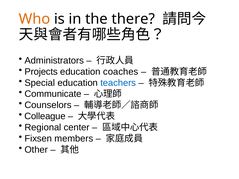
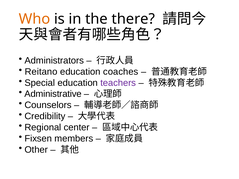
Projects: Projects -> Reitano (41, 72)
teachers colour: blue -> purple (118, 83)
Communicate: Communicate -> Administrative (53, 94)
Colleague: Colleague -> Credibility (45, 116)
